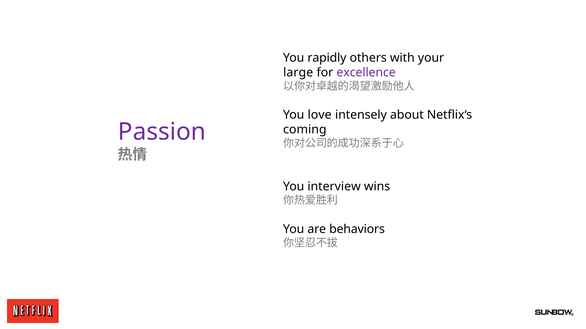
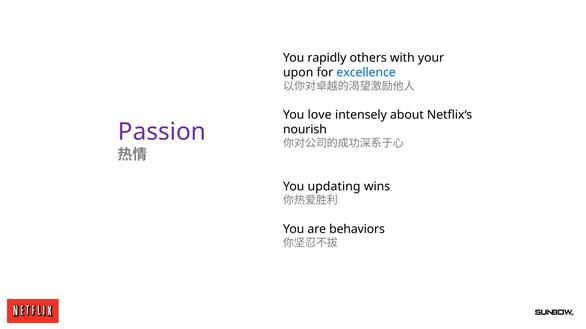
large: large -> upon (298, 73)
excellence colour: purple -> blue (366, 73)
coming: coming -> nourish (305, 130)
interview: interview -> updating (334, 187)
